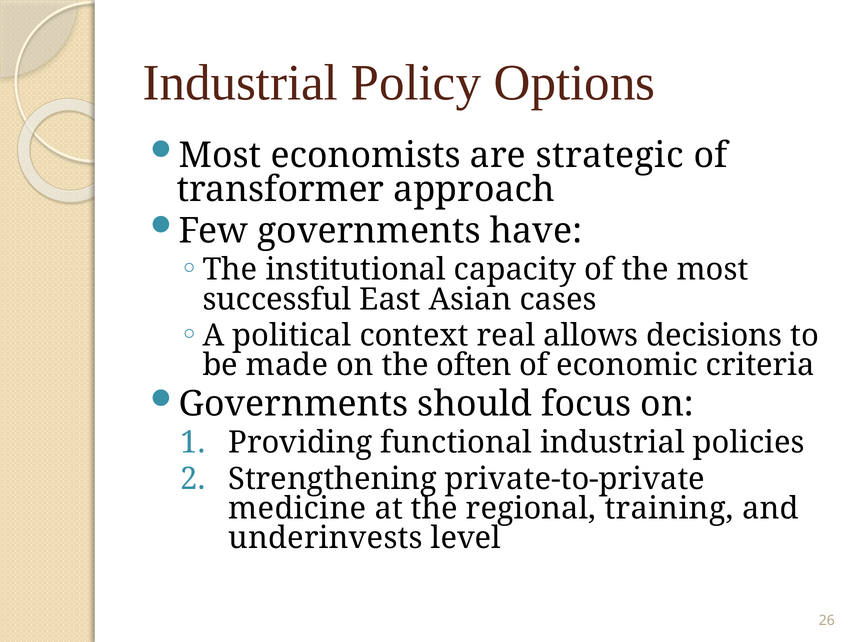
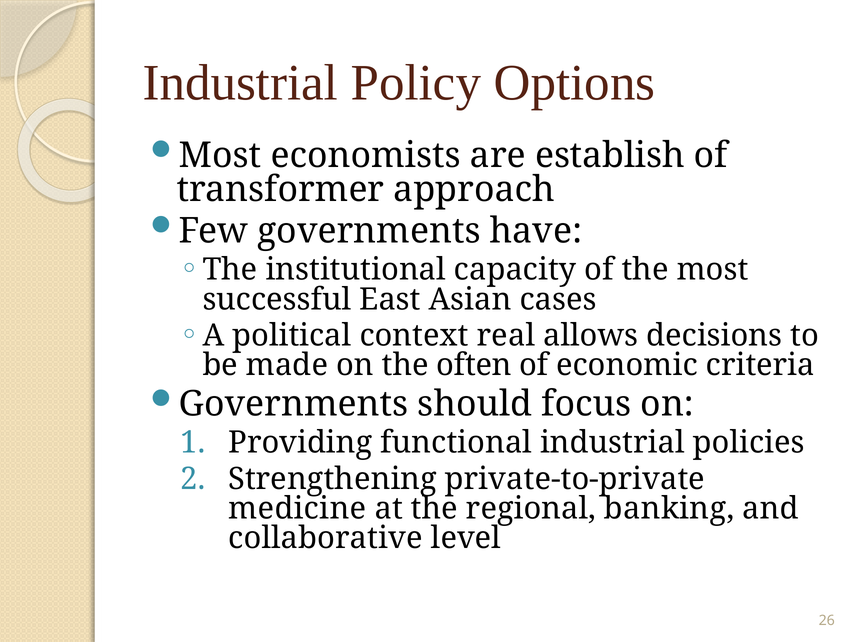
strategic: strategic -> establish (610, 155)
training: training -> banking (669, 508)
underinvests: underinvests -> collaborative (326, 538)
